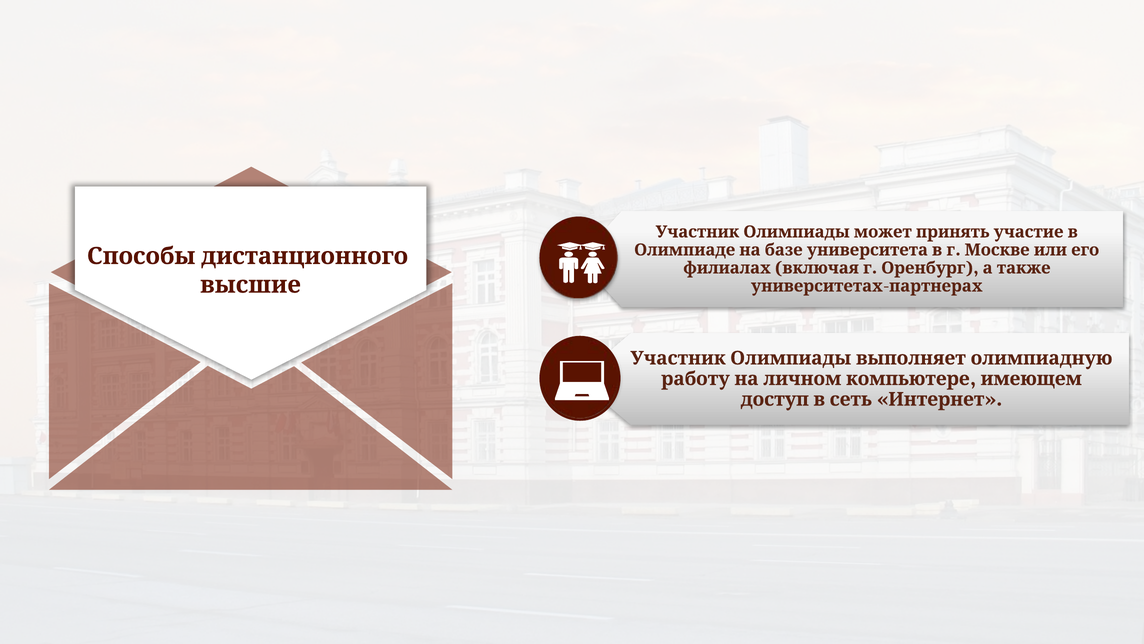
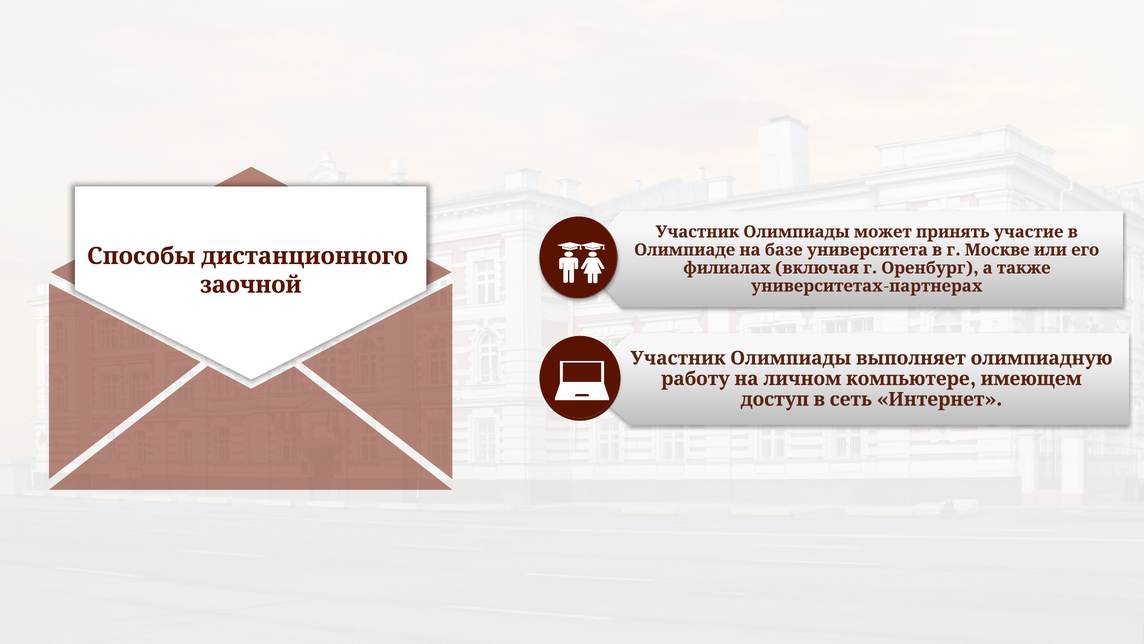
высшие: высшие -> заочной (251, 285)
